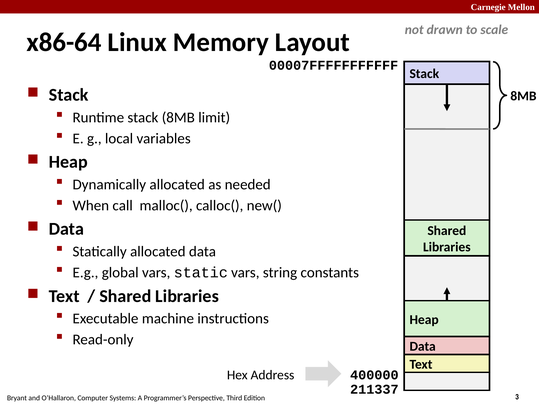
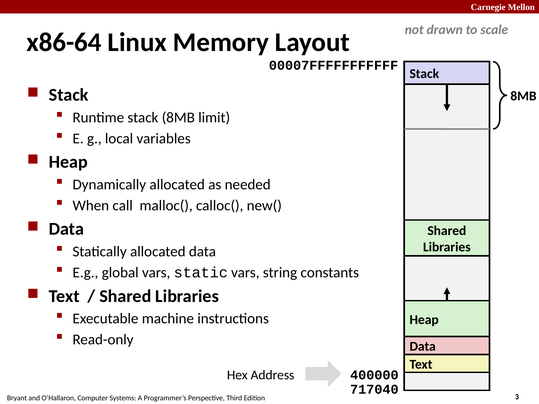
211337: 211337 -> 717040 (374, 390)
